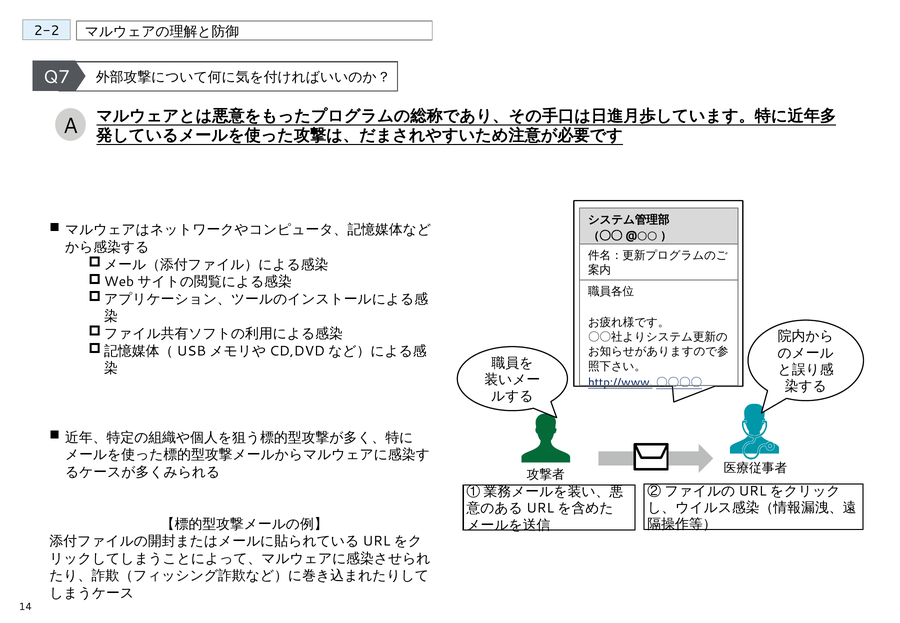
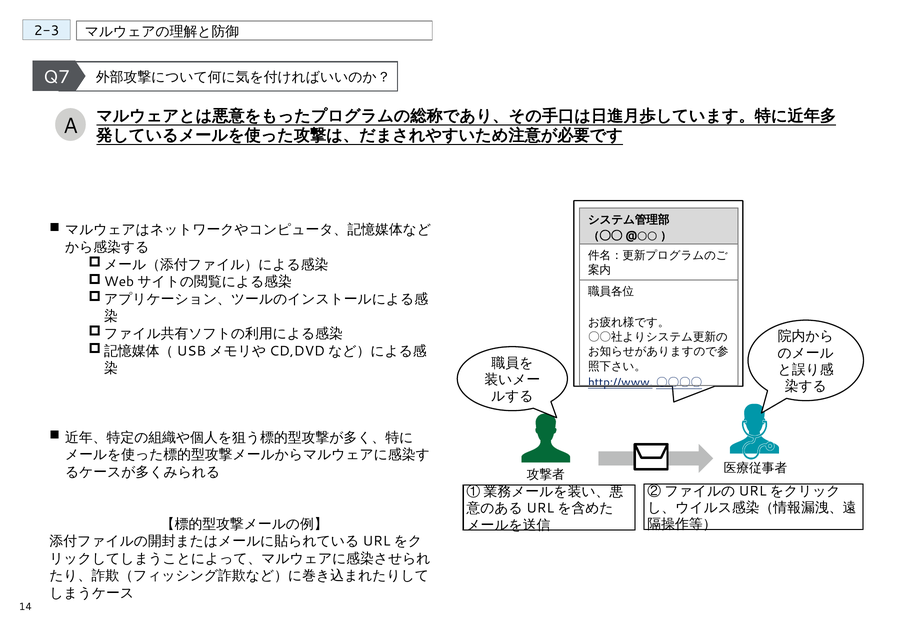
2-2: 2-2 -> 2-3 (47, 31)
